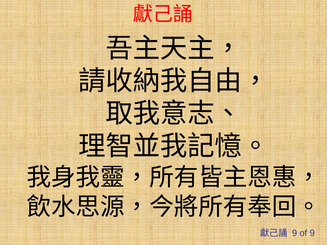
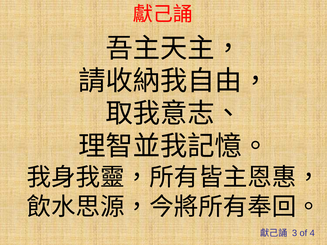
9: 9 -> 3 (295, 233)
of 9: 9 -> 4 (312, 233)
